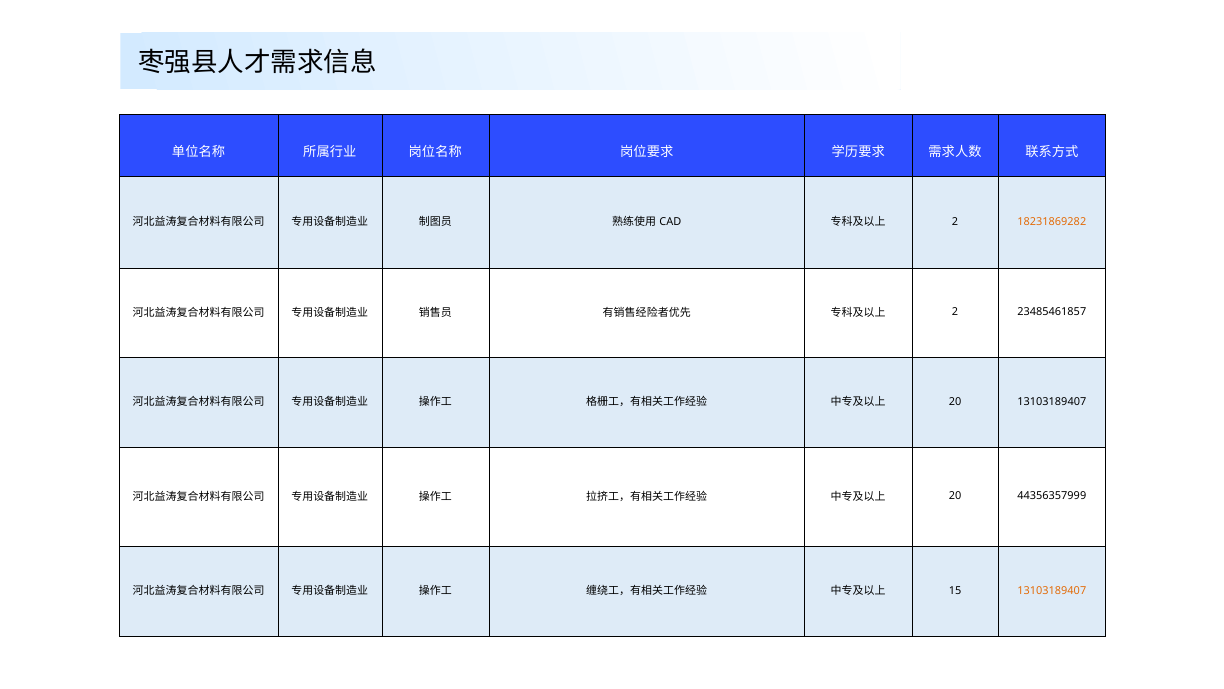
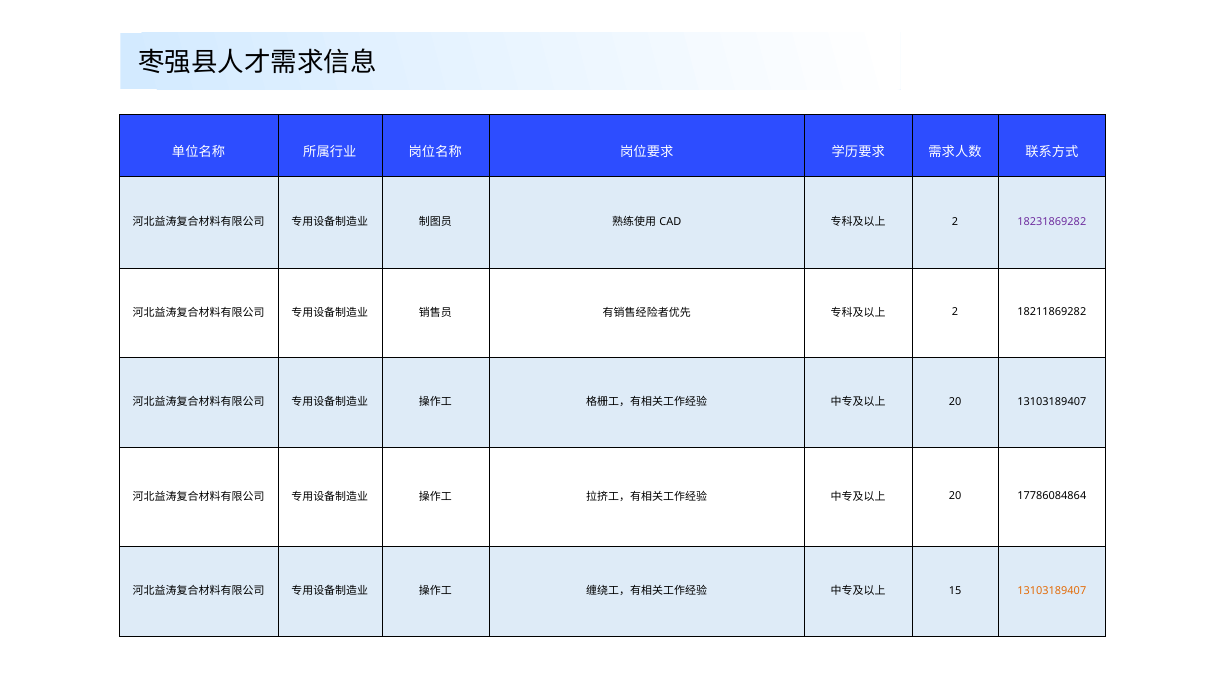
18231869282 colour: orange -> purple (1052, 221)
23485461857: 23485461857 -> 18211869282 (1052, 312)
44356357999: 44356357999 -> 17786084864 (1052, 496)
